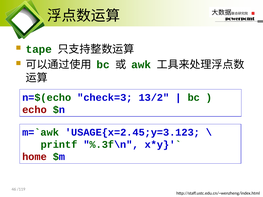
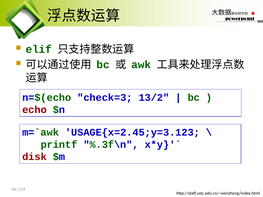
tape: tape -> elif (39, 49)
home: home -> disk (34, 157)
